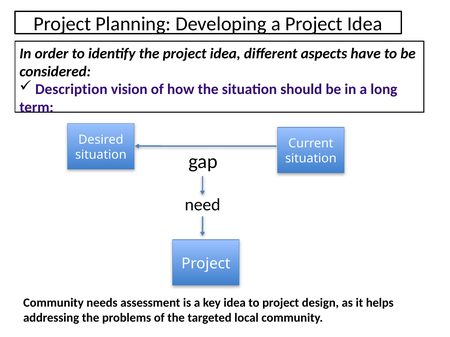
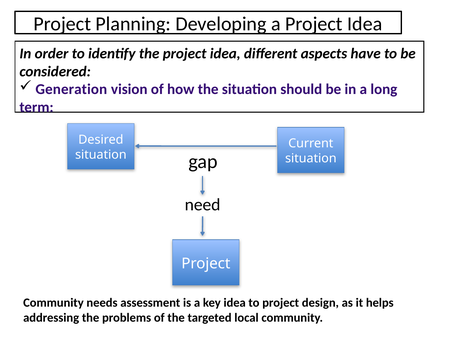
Description: Description -> Generation (71, 89)
